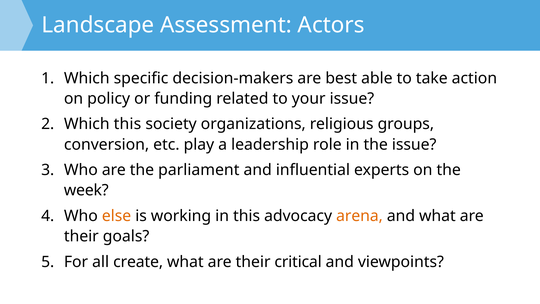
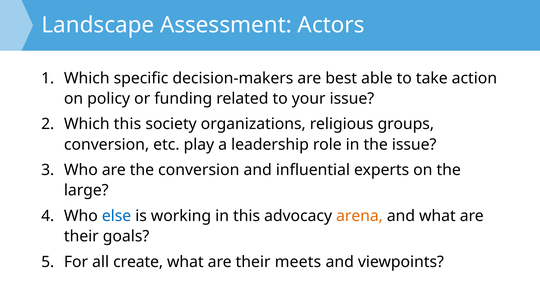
the parliament: parliament -> conversion (199, 170)
week: week -> large (86, 190)
else colour: orange -> blue (117, 216)
critical: critical -> meets (298, 262)
